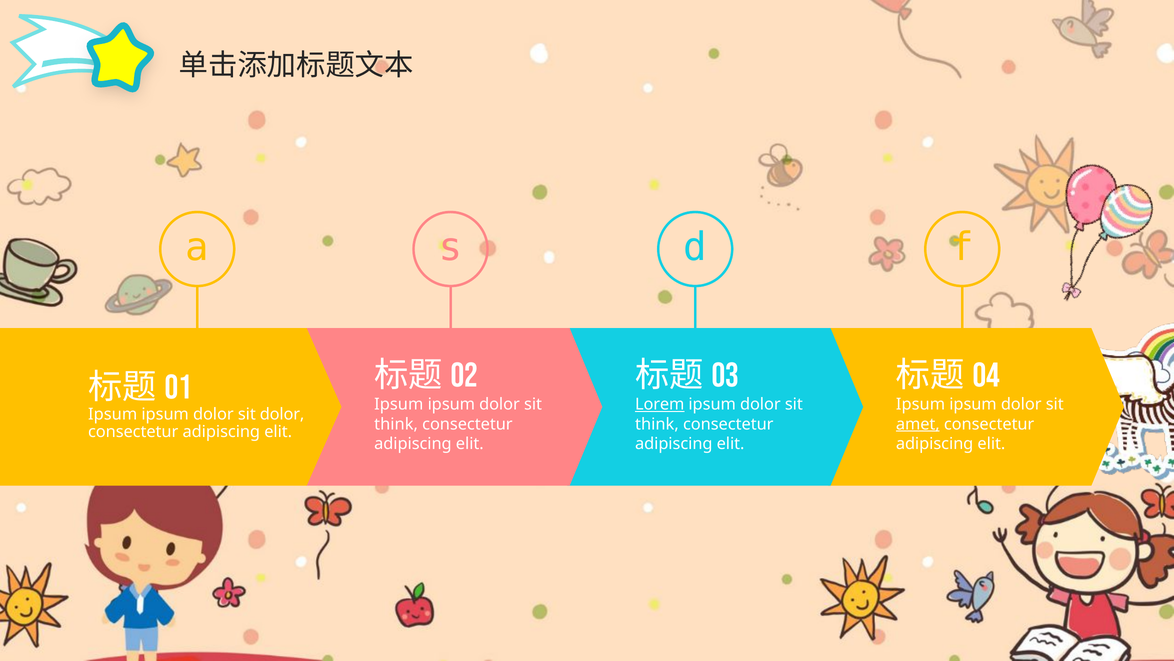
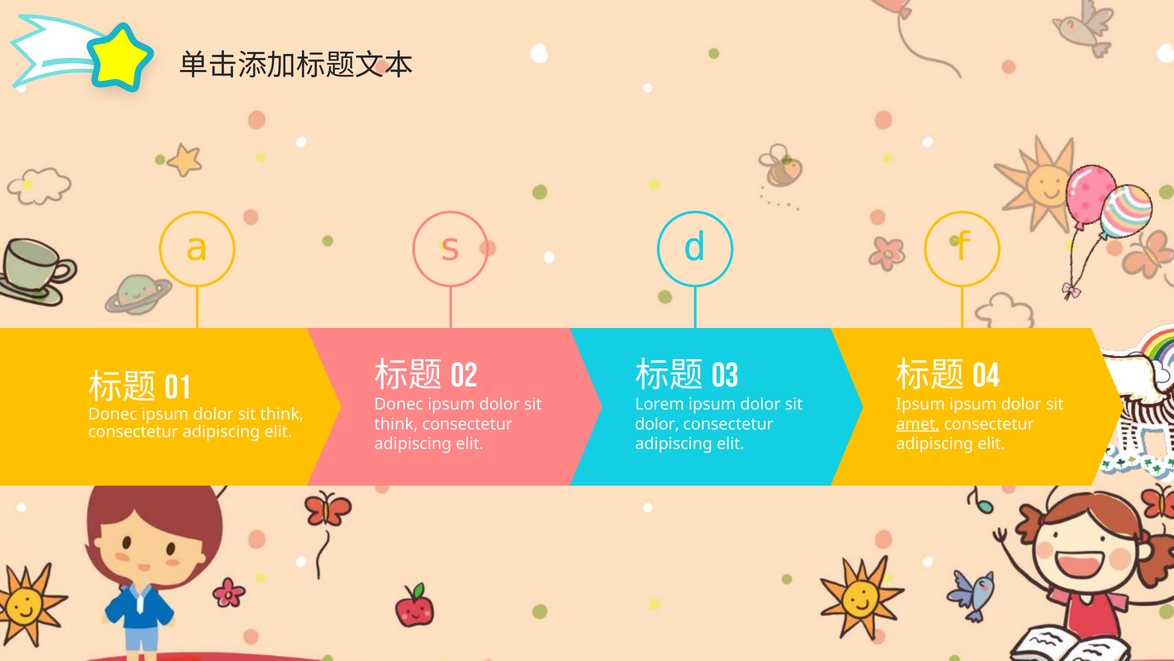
Ipsum: Ipsum -> Donec (399, 404)
Lorem underline: present -> none (660, 404)
Ipsum: Ipsum -> Donec (113, 414)
dolor: dolor -> think (282, 414)
think: think -> dolor (657, 424)
